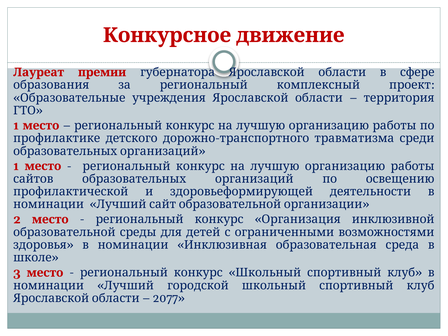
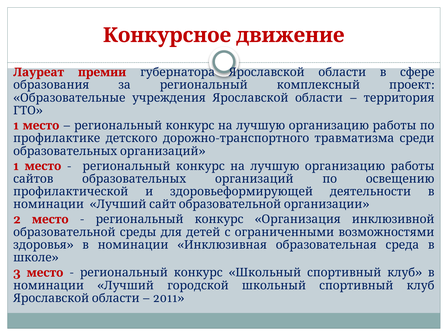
2077: 2077 -> 2011 (169, 298)
